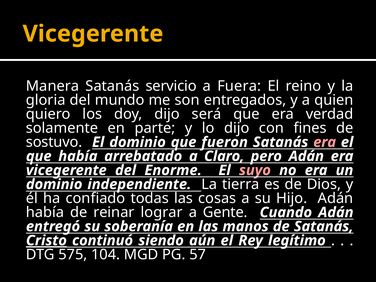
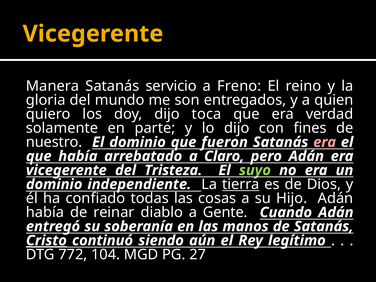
Fuera: Fuera -> Freno (239, 86)
será: será -> toca (207, 114)
sostuvo: sostuvo -> nuestro (54, 142)
Enorme: Enorme -> Tristeza (173, 170)
suyo colour: pink -> light green (255, 170)
tierra underline: none -> present (241, 184)
lograr: lograr -> diablo (162, 212)
575: 575 -> 772 (73, 255)
57: 57 -> 27 (198, 255)
